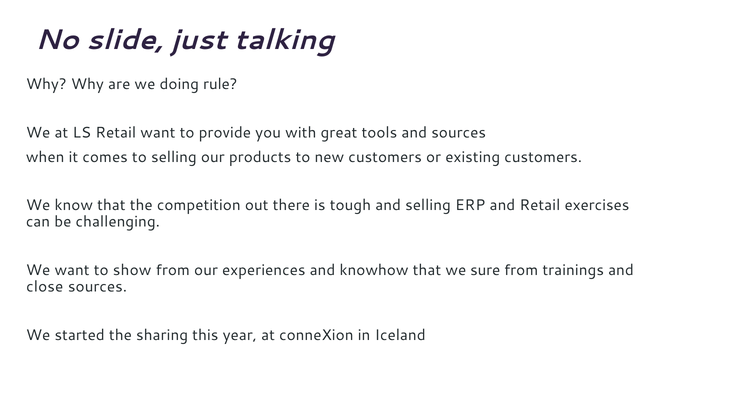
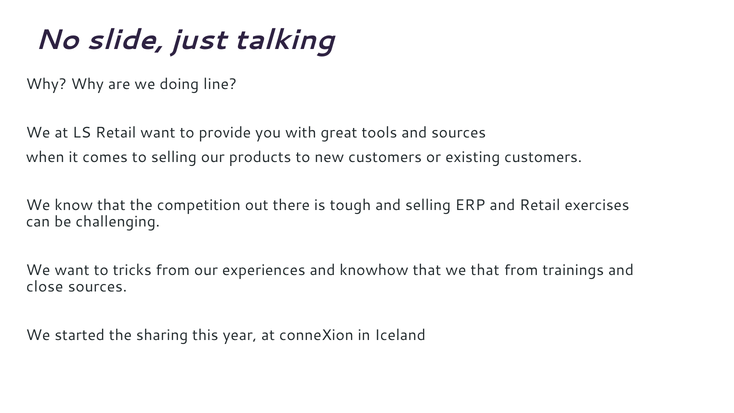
rule: rule -> line (220, 84)
show: show -> tricks (132, 270)
we sure: sure -> that (485, 270)
